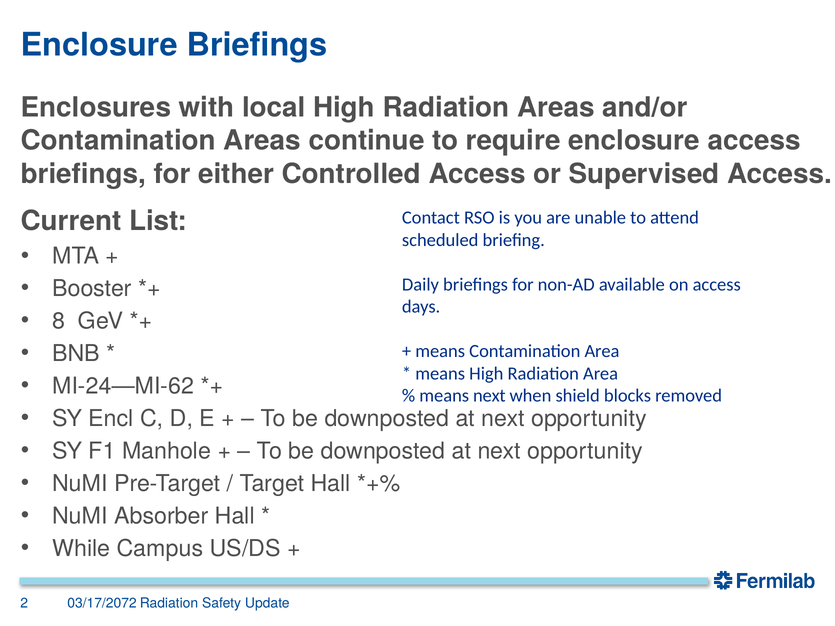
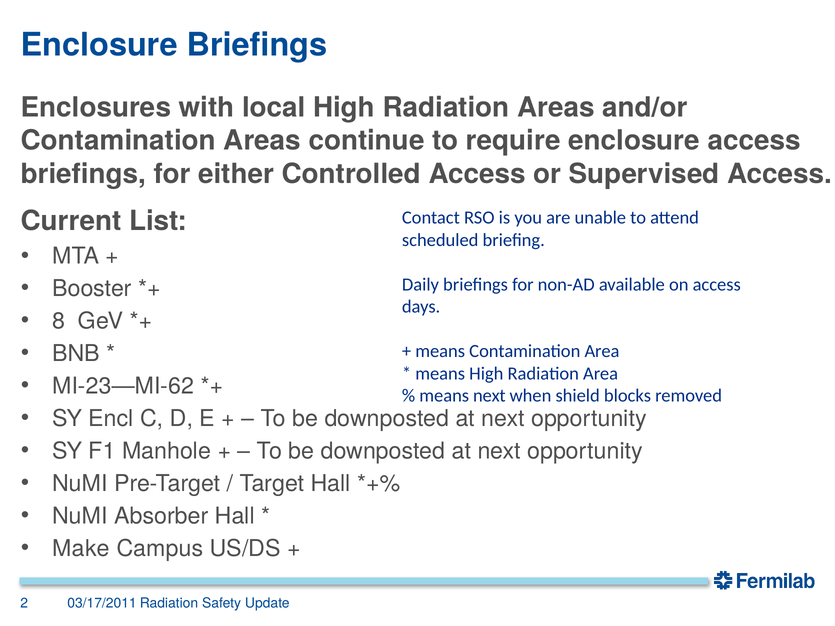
MI-24—MI-62: MI-24—MI-62 -> MI-23—MI-62 (123, 386)
While: While -> Make (81, 549)
03/17/2072: 03/17/2072 -> 03/17/2011 (102, 603)
